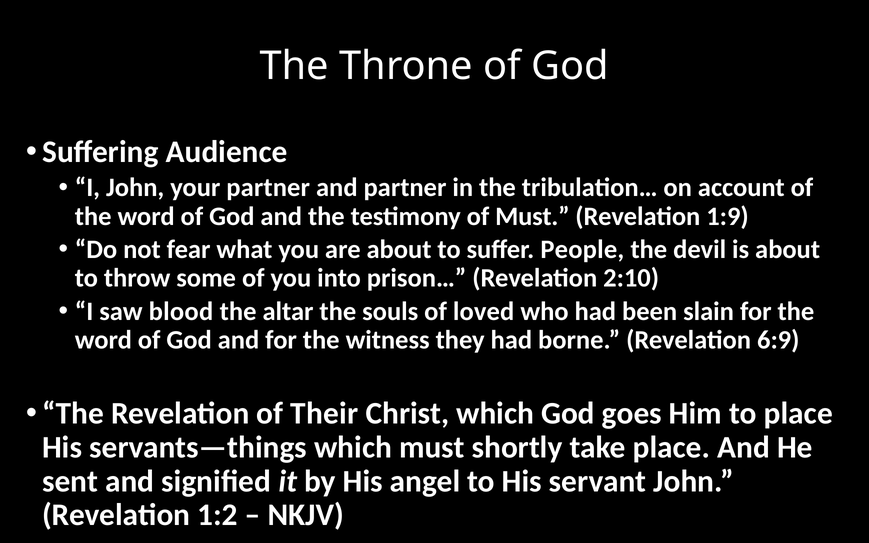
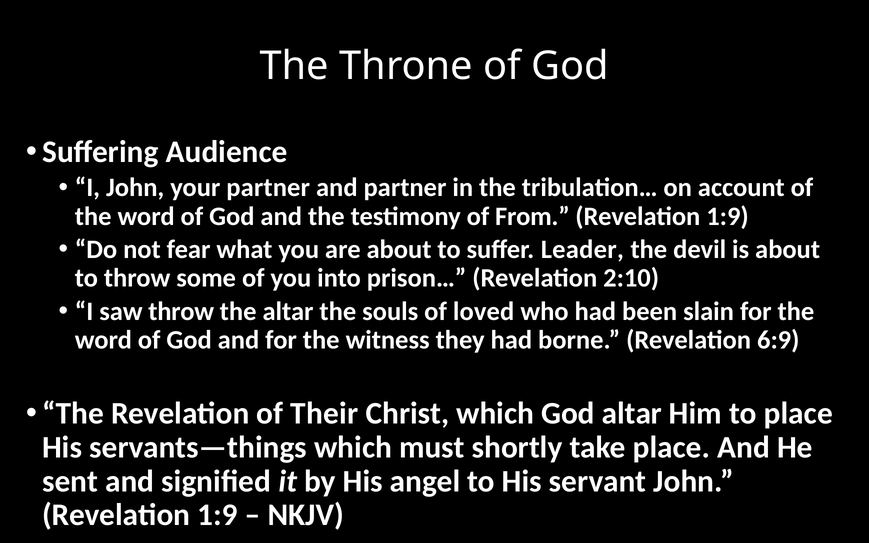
of Must: Must -> From (532, 216)
People: People -> Leader (582, 250)
saw blood: blood -> throw (181, 311)
God goes: goes -> altar (632, 414)
1:2: 1:2 -> 1:9 (218, 515)
